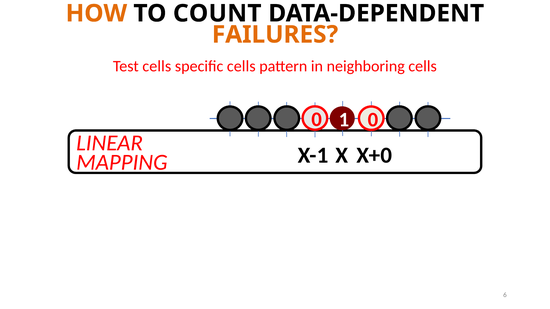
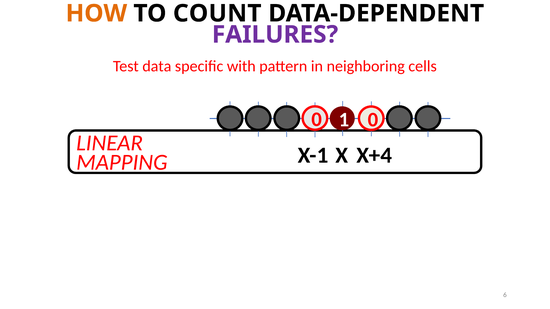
FAILURES colour: orange -> purple (275, 35)
Test cells: cells -> data (157, 66)
specific cells: cells -> with (241, 66)
X+0: X+0 -> X+4 (374, 156)
